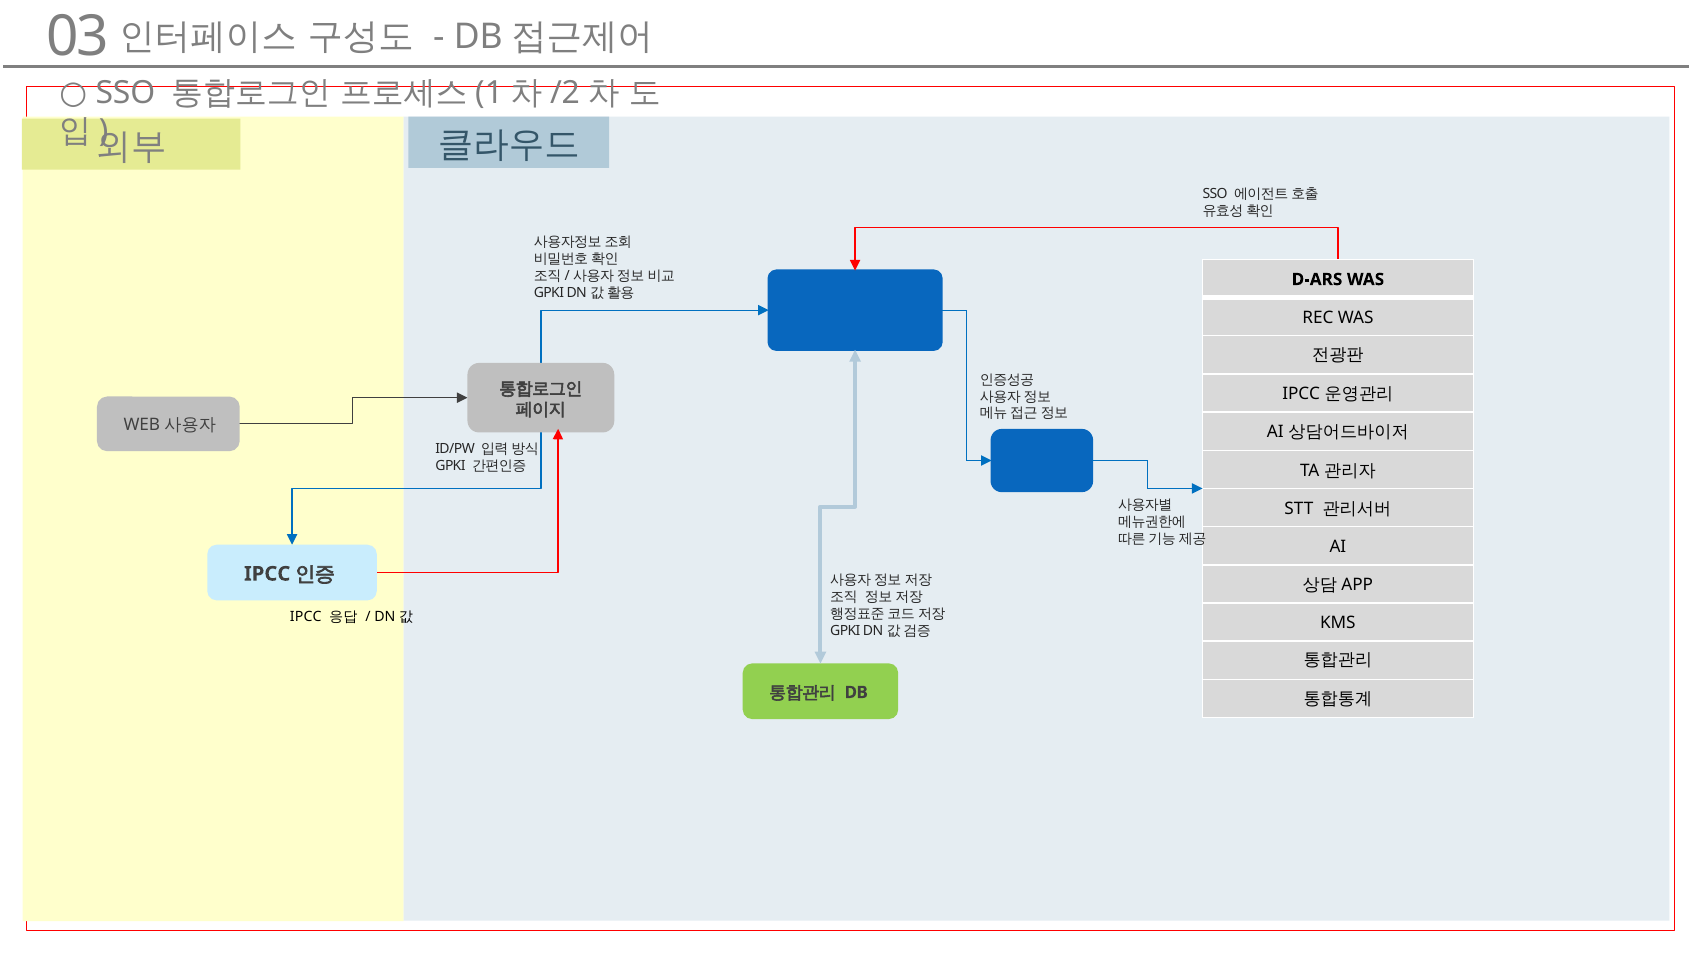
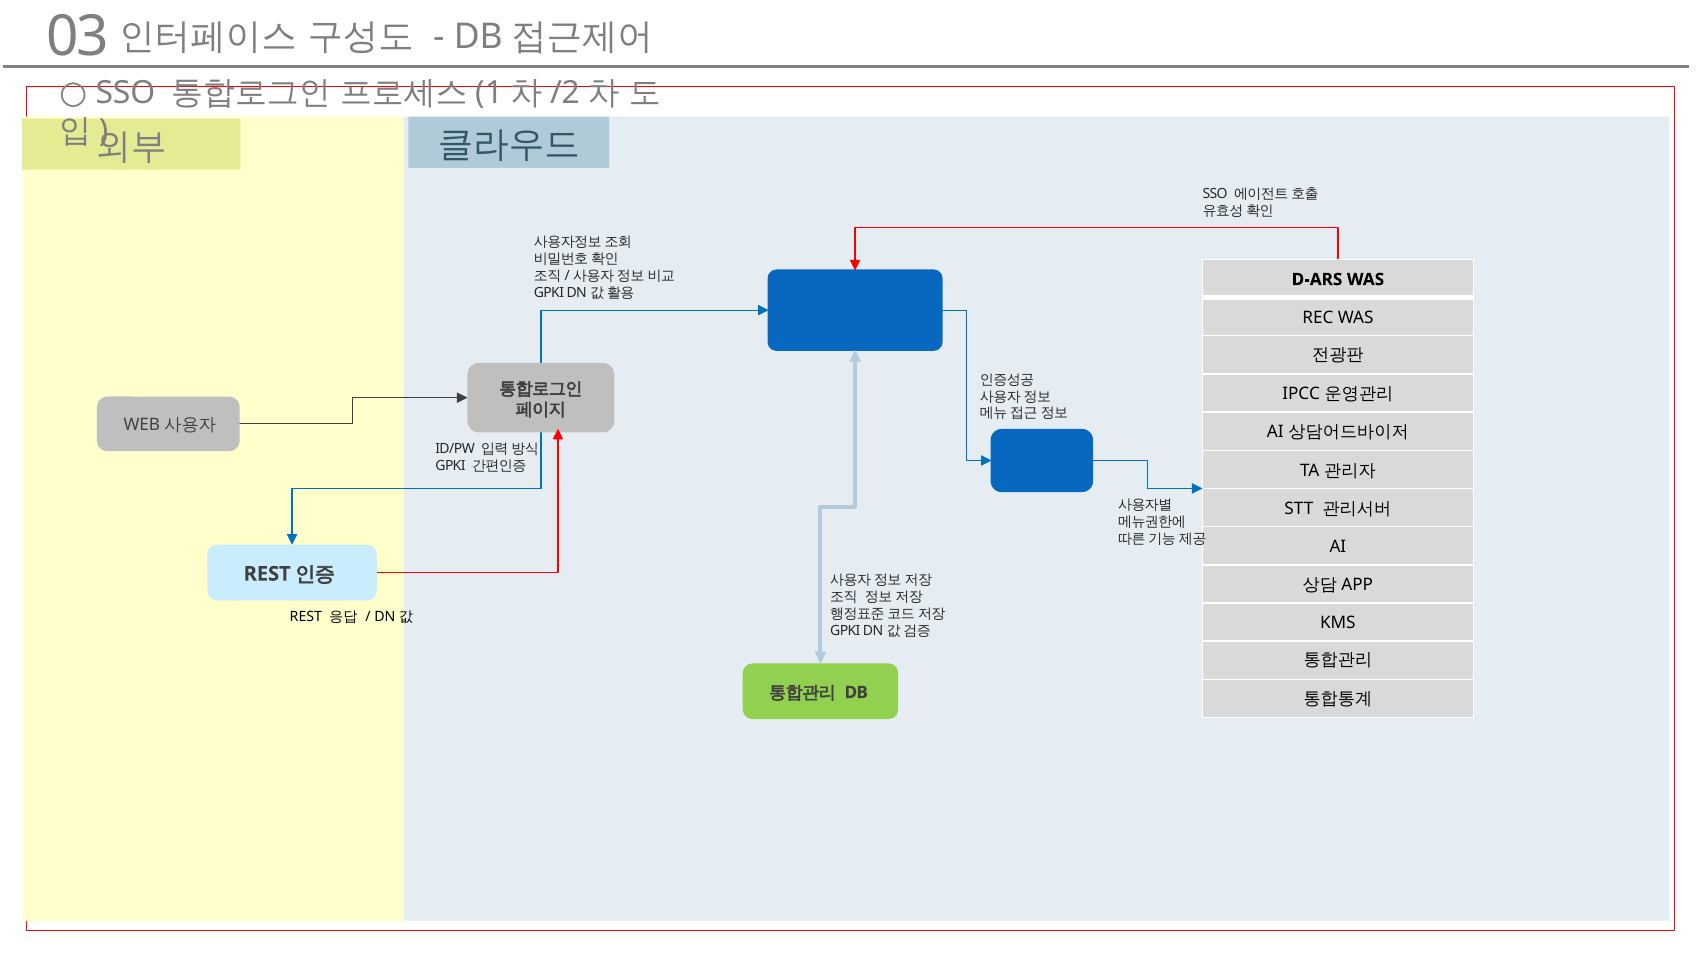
IPCC: IPCC -> REST (267, 574)
IPCC: IPCC -> REST (306, 617)
